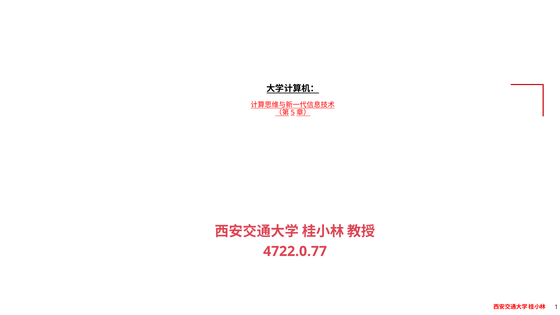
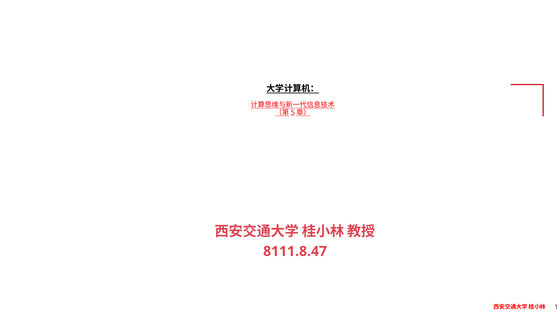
4722.0.77: 4722.0.77 -> 8111.8.47 (295, 251)
